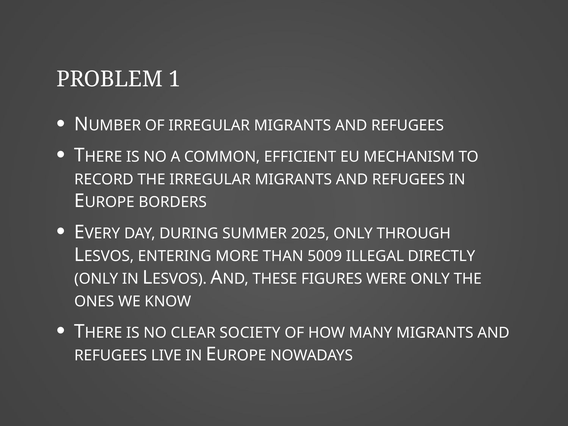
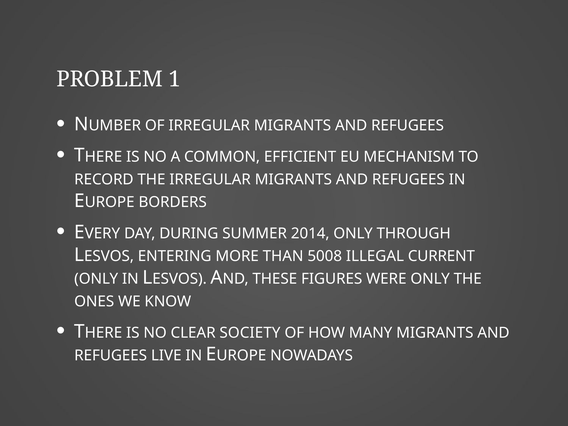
2025: 2025 -> 2014 (310, 233)
5009: 5009 -> 5008 (325, 256)
DIRECTLY: DIRECTLY -> CURRENT (441, 256)
